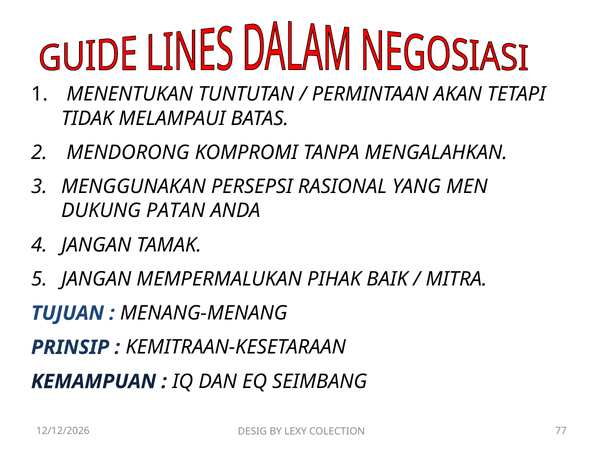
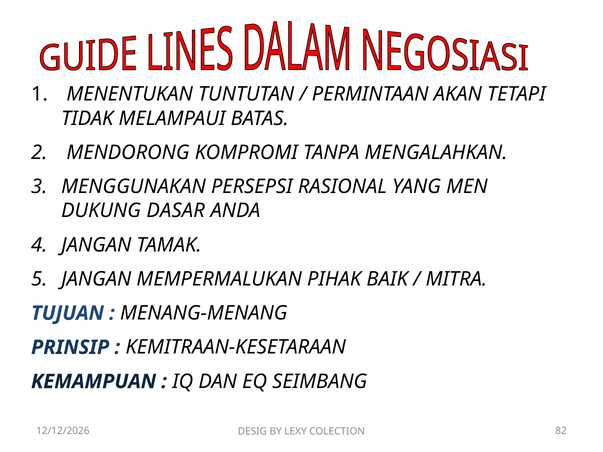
PATAN: PATAN -> DASAR (176, 211)
77: 77 -> 82 (561, 431)
